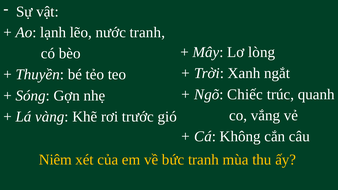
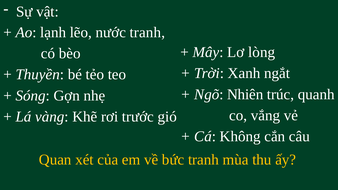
Chiếc: Chiếc -> Nhiên (245, 94)
Niêm: Niêm -> Quan (55, 160)
